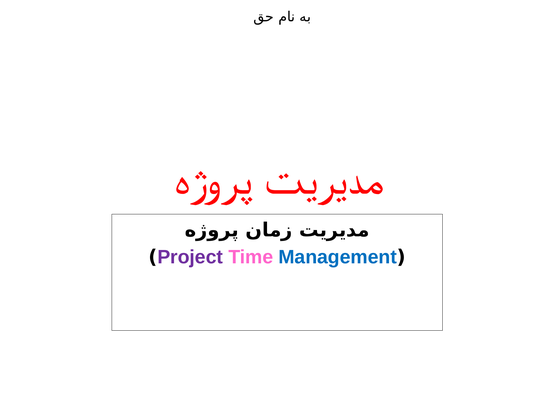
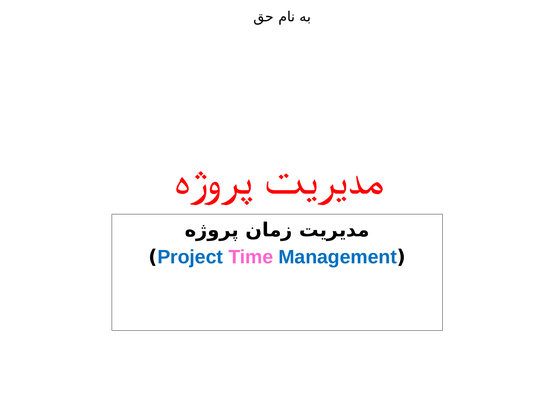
Project colour: purple -> blue (190, 257)
